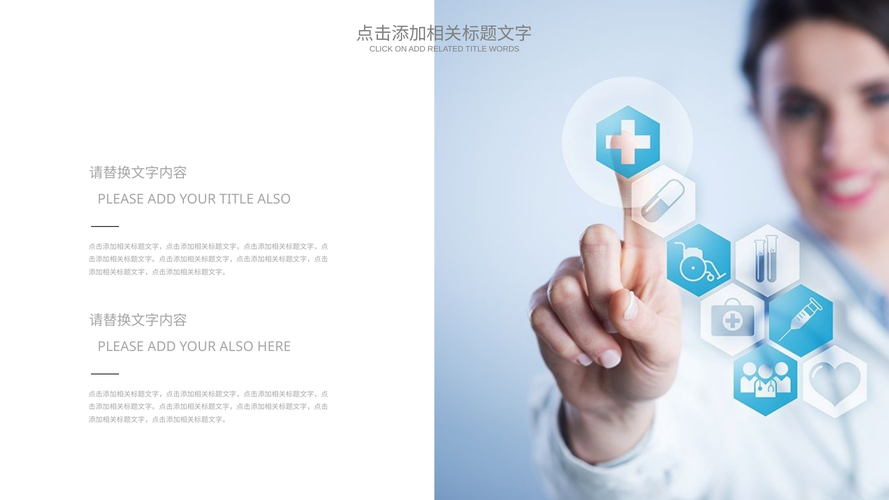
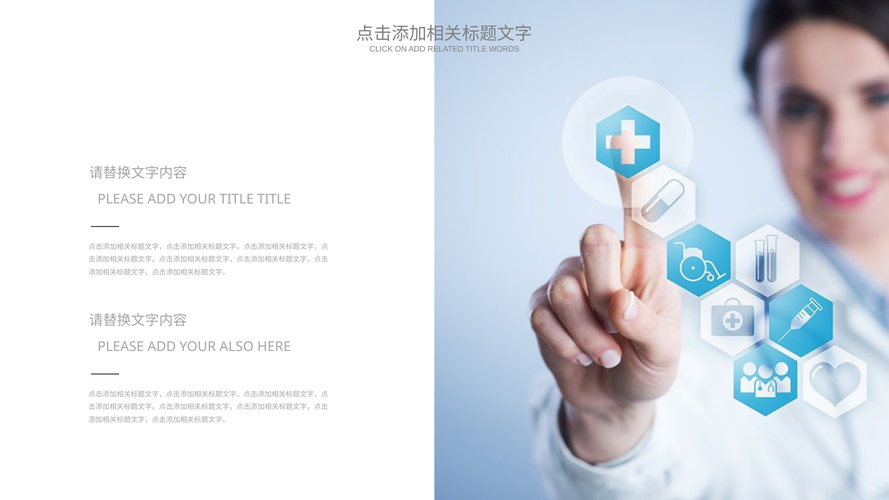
TITLE ALSO: ALSO -> TITLE (274, 199)
